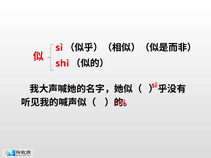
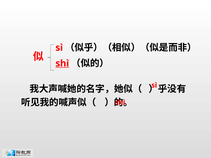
shì underline: none -> present (62, 63)
